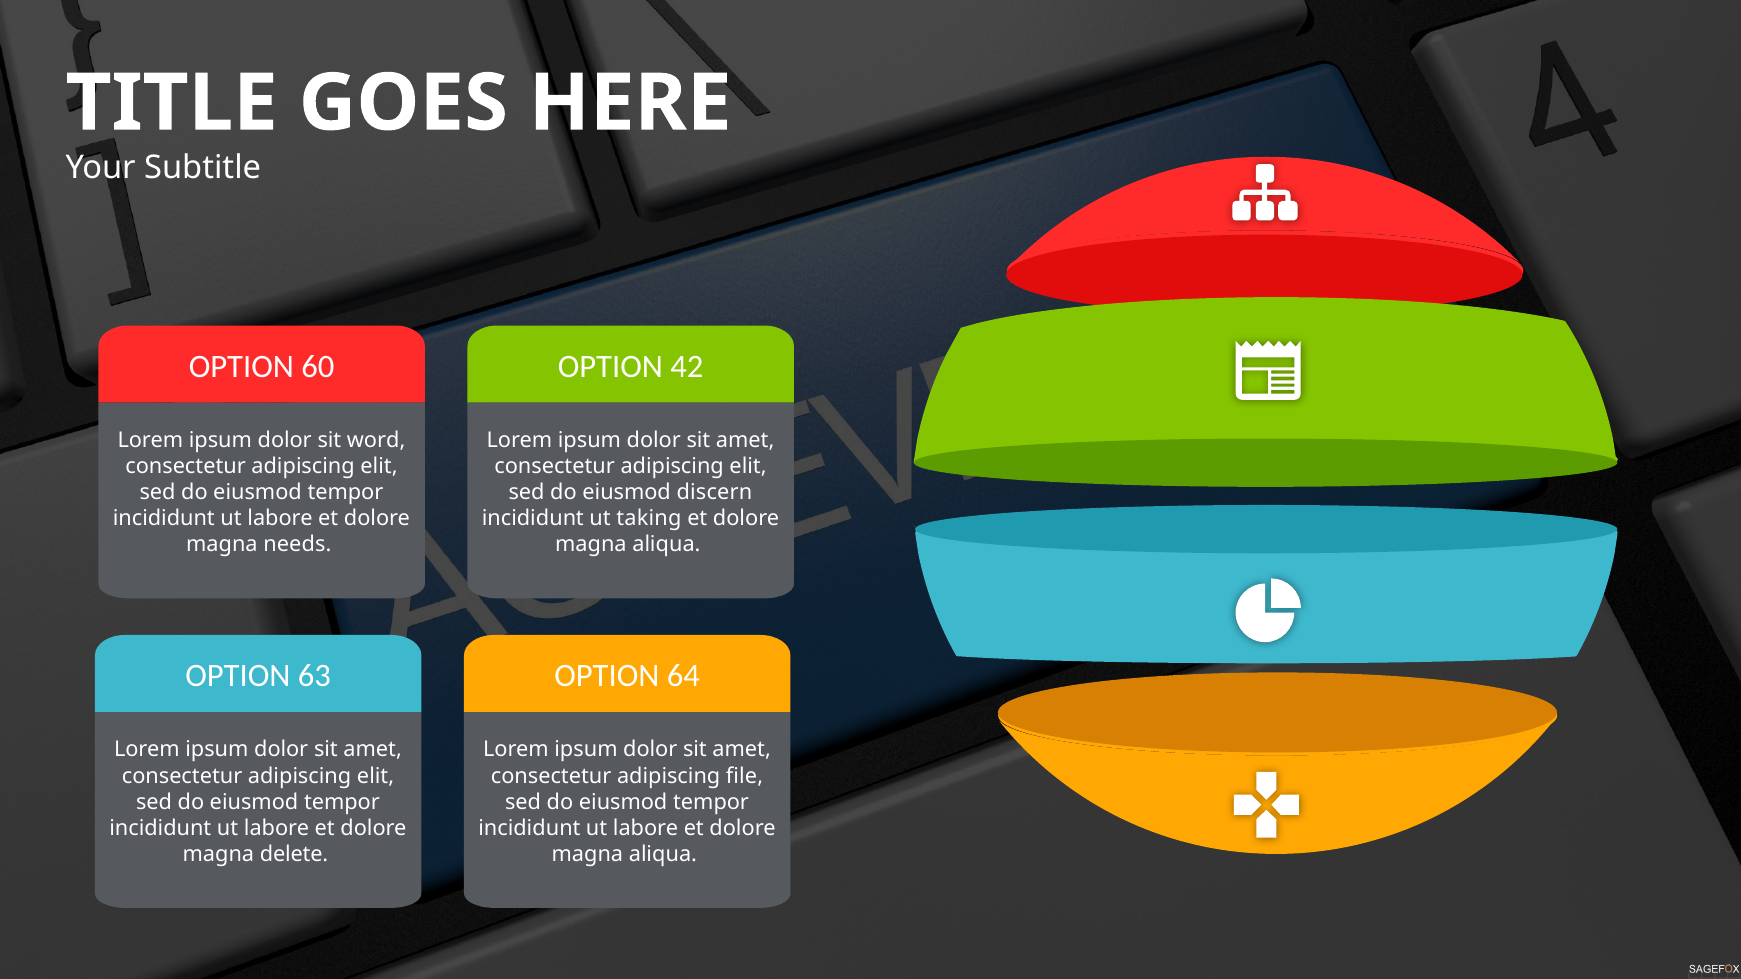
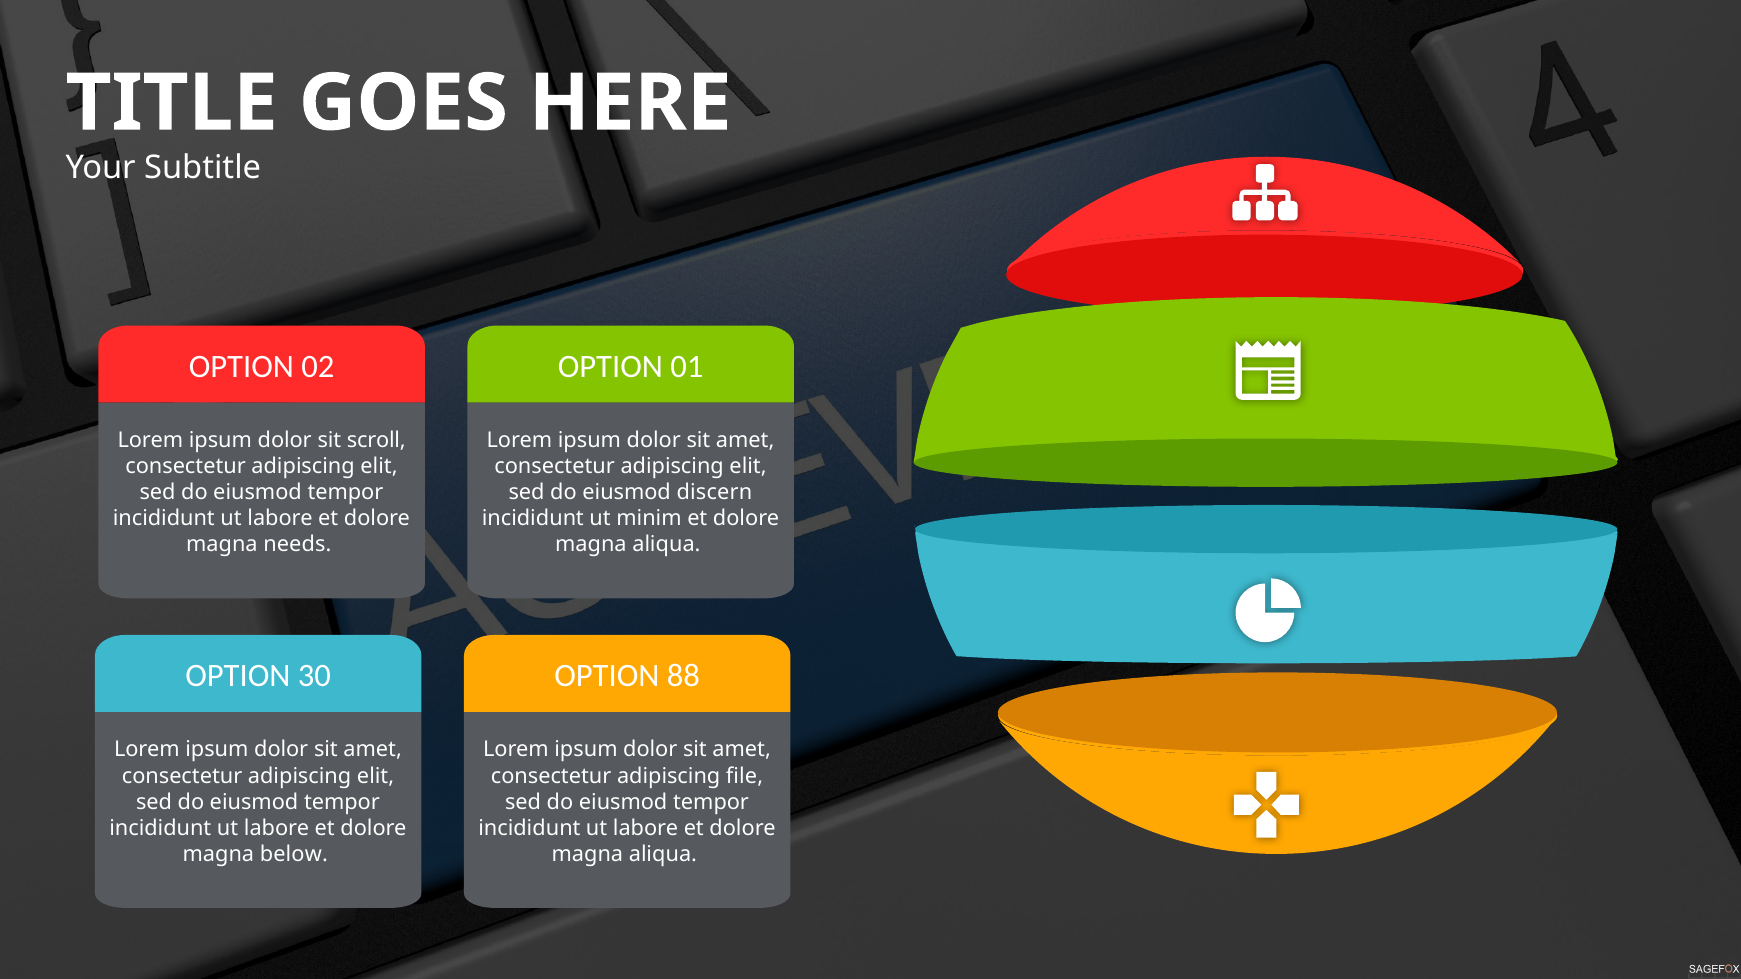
60: 60 -> 02 (318, 366)
42: 42 -> 01 (687, 366)
word: word -> scroll (376, 440)
taking: taking -> minim (649, 519)
63: 63 -> 30 (314, 676)
64: 64 -> 88 (683, 676)
delete: delete -> below (294, 855)
